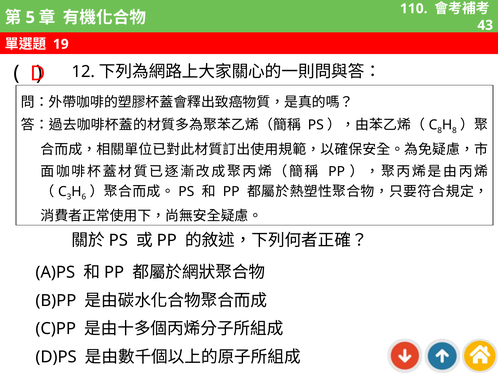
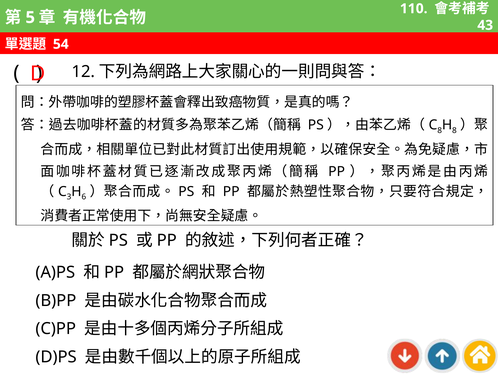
19: 19 -> 54 (61, 44)
